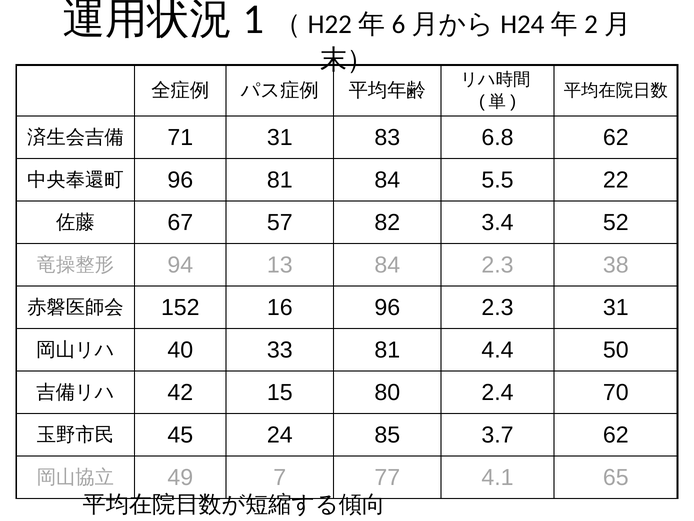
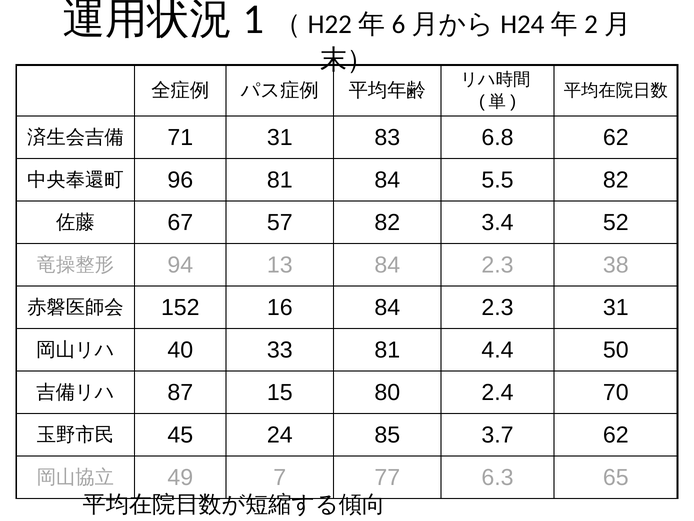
5.5 22: 22 -> 82 (616, 180)
16 96: 96 -> 84 (387, 307)
42: 42 -> 87 (180, 392)
4.1: 4.1 -> 6.3 (498, 477)
